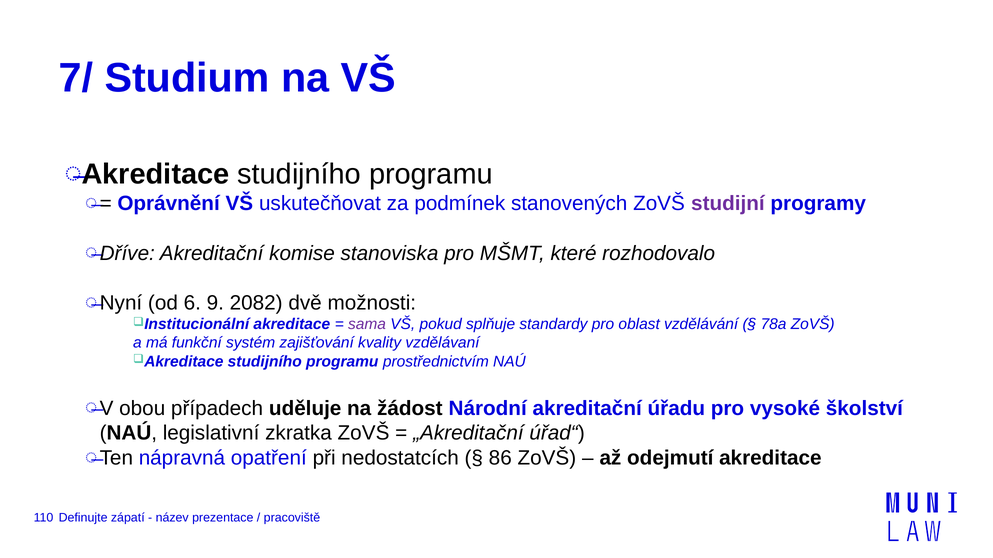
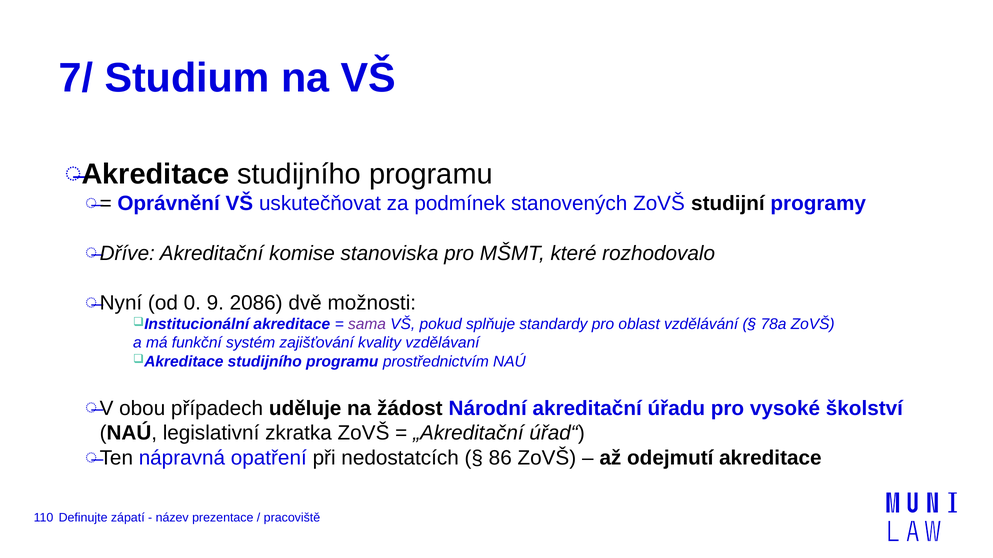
studijní colour: purple -> black (728, 204)
6: 6 -> 0 (192, 303)
2082: 2082 -> 2086 (256, 303)
